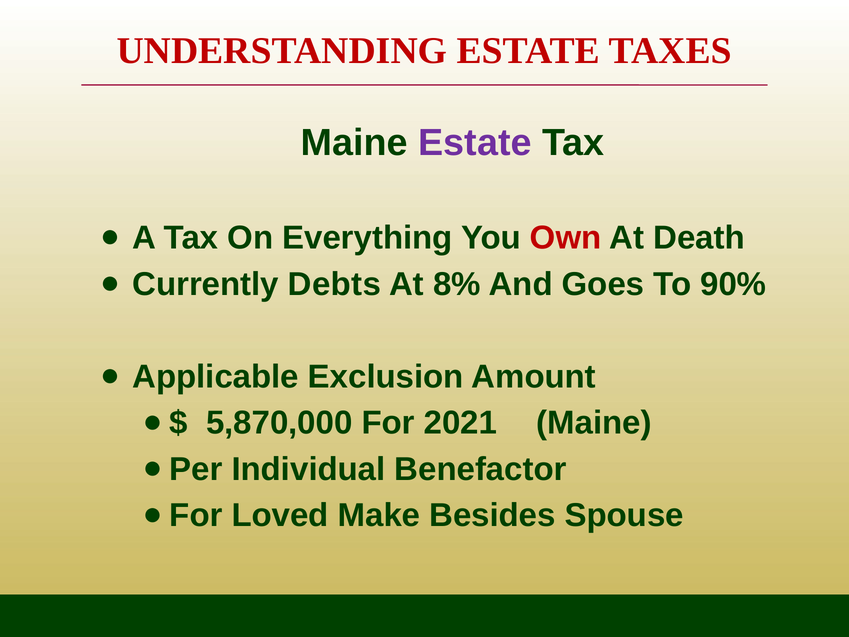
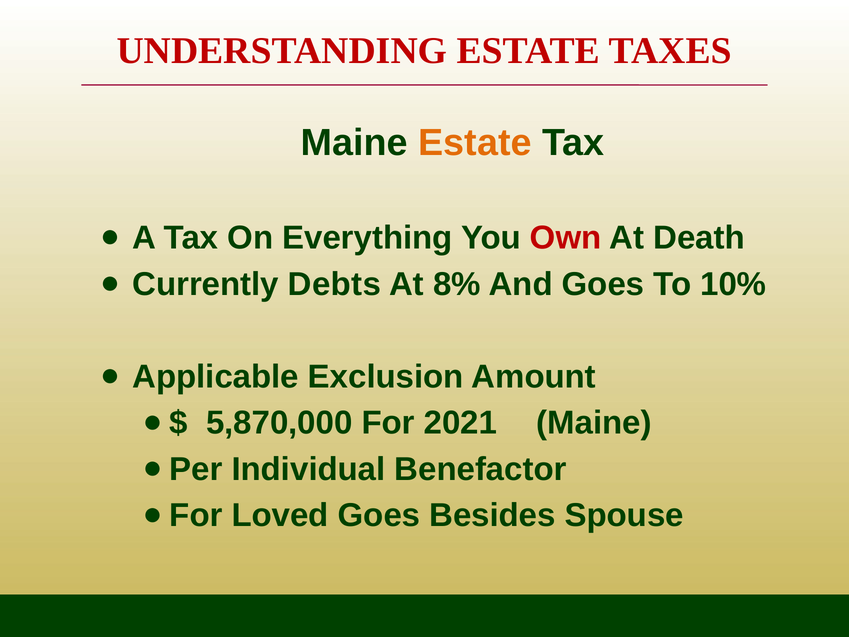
Estate colour: purple -> orange (475, 143)
90%: 90% -> 10% (733, 284)
Loved Make: Make -> Goes (379, 515)
